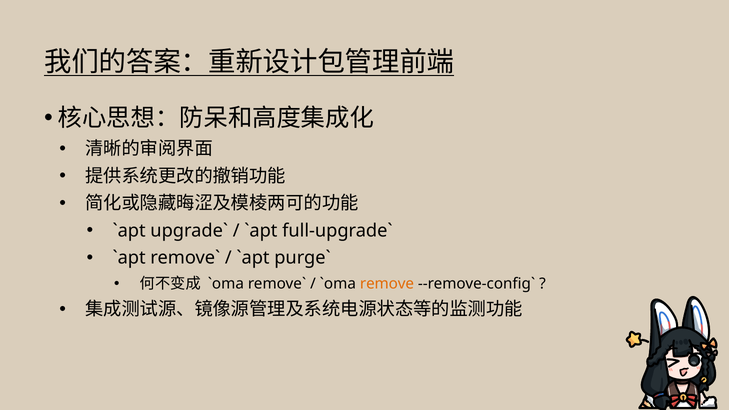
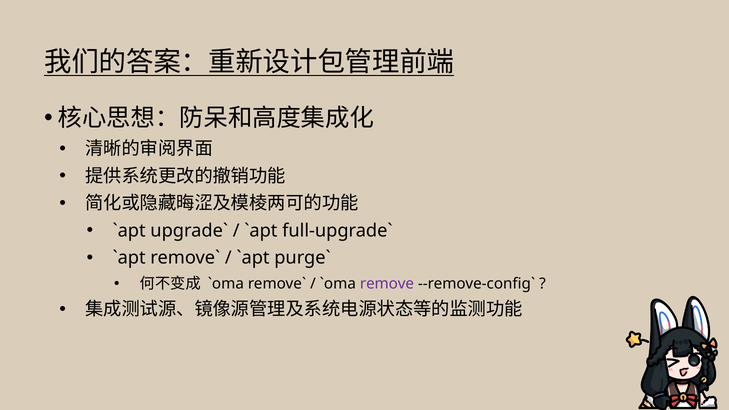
remove colour: orange -> purple (387, 284)
